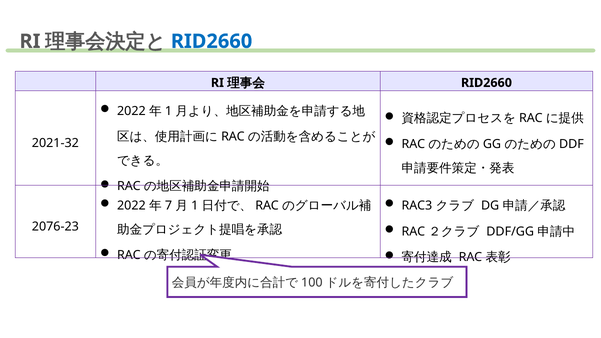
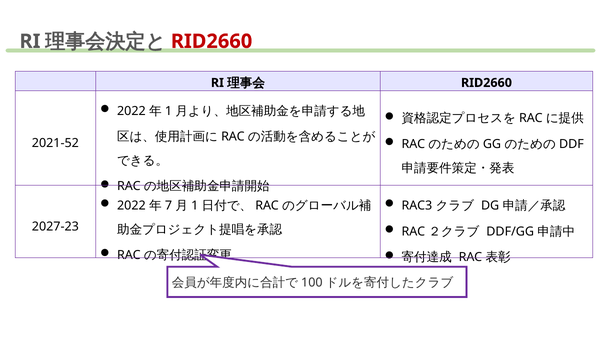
RID2660 colour: blue -> red (212, 41)
2021-32: 2021-32 -> 2021-52 (55, 143)
2076-23: 2076-23 -> 2027-23 (55, 227)
